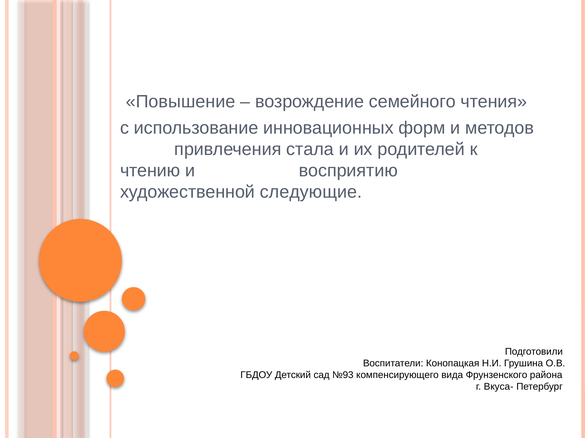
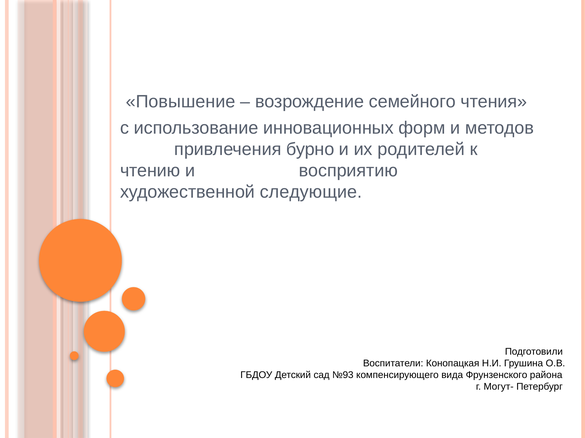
стала: стала -> бурно (310, 149)
Вкуса-: Вкуса- -> Могут- (499, 387)
